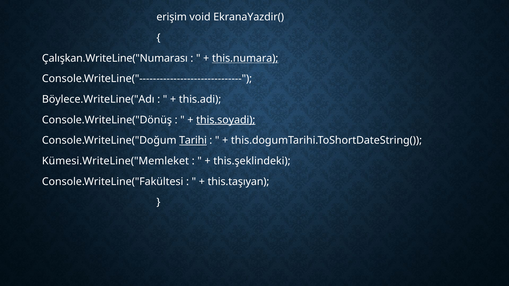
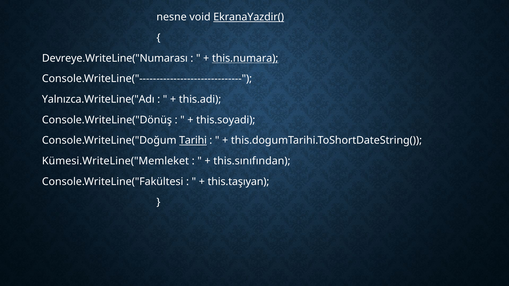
erişim: erişim -> nesne (172, 17)
EkranaYazdir( underline: none -> present (249, 17)
Çalışkan.WriteLine("Numarası: Çalışkan.WriteLine("Numarası -> Devreye.WriteLine("Numarası (115, 58)
Böylece.WriteLine("Adı: Böylece.WriteLine("Adı -> Yalnızca.WriteLine("Adı (98, 99)
this.soyadi underline: present -> none (226, 120)
this.şeklindeki: this.şeklindeki -> this.sınıfından (252, 161)
